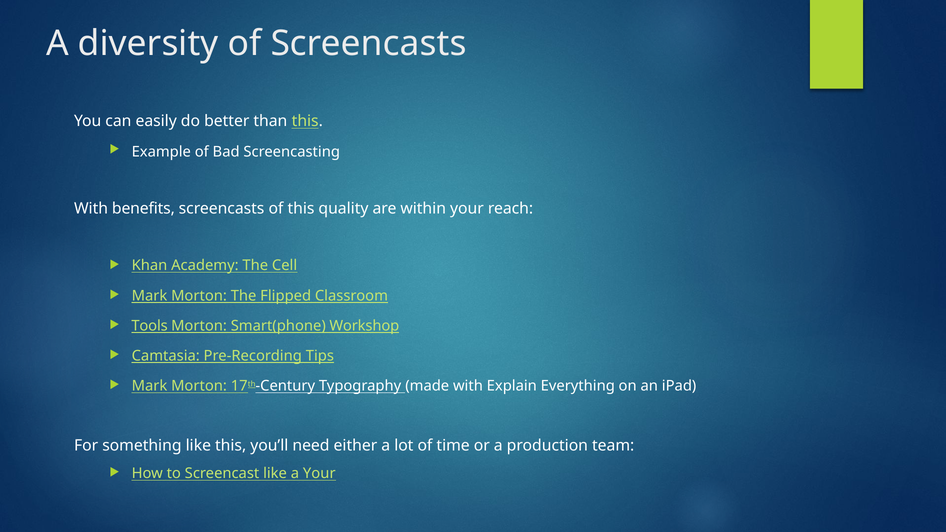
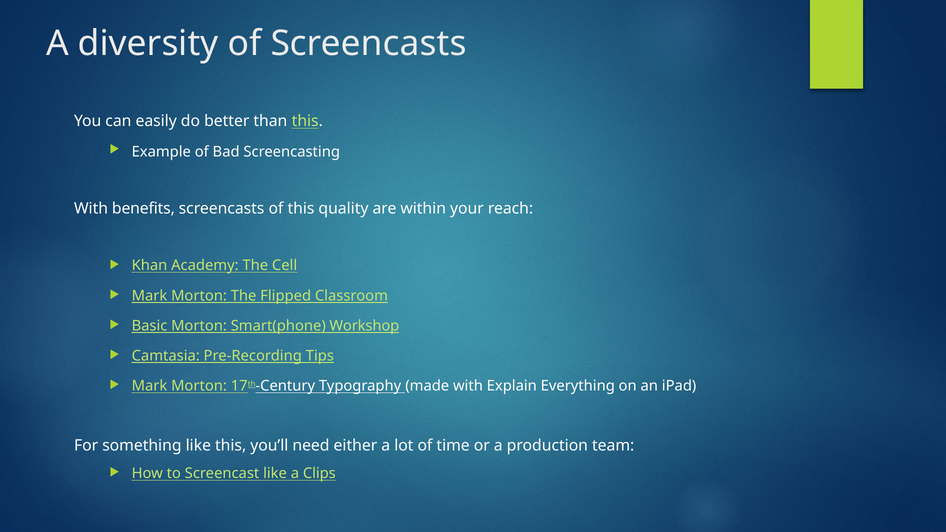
Tools: Tools -> Basic (150, 326)
a Your: Your -> Clips (319, 474)
